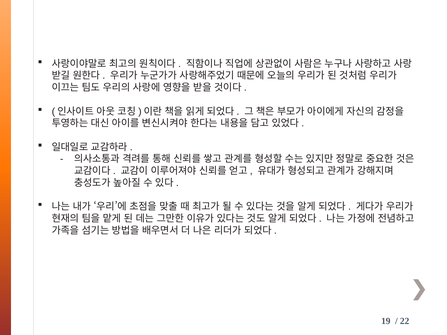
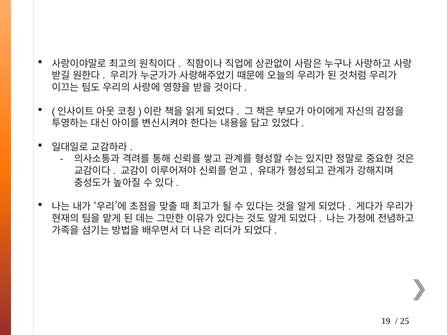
22: 22 -> 25 (405, 321)
